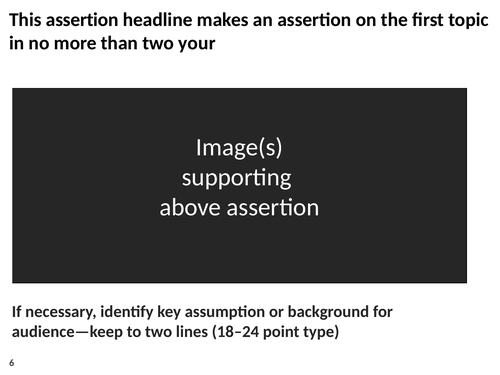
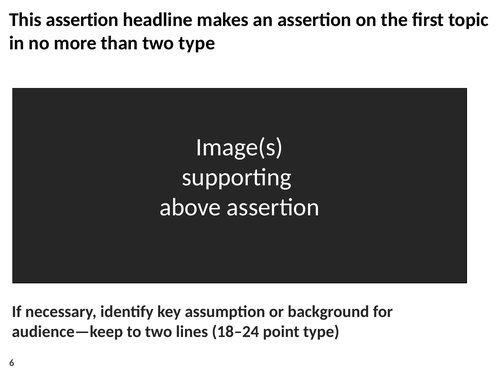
two your: your -> type (197, 43)
